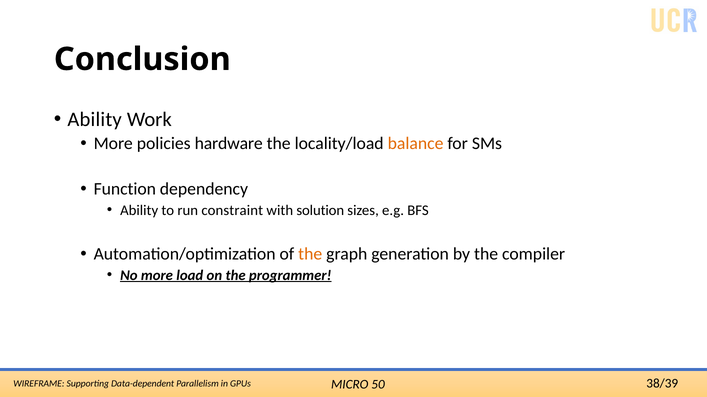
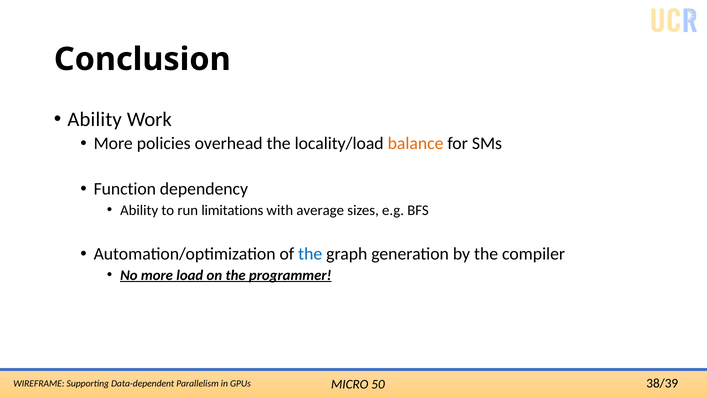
hardware: hardware -> overhead (229, 144)
constraint: constraint -> limitations (232, 211)
solution: solution -> average (320, 211)
the colour: orange -> blue (310, 255)
